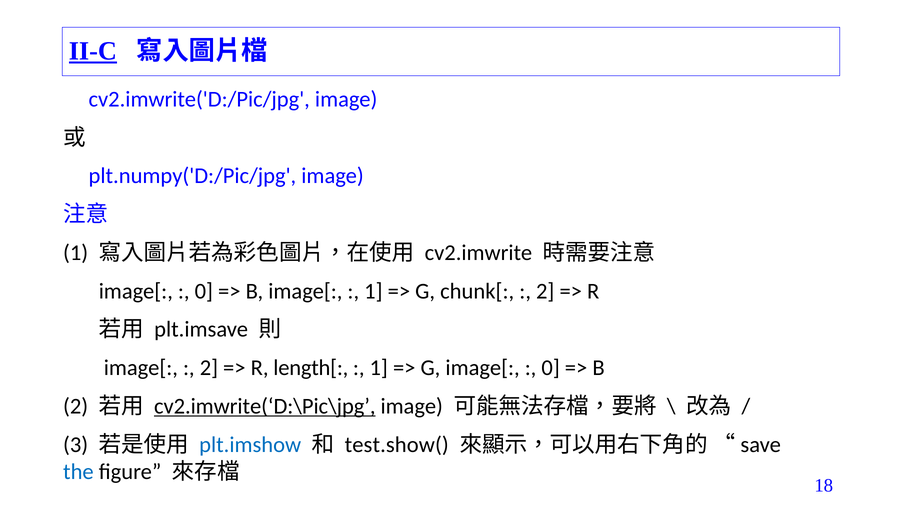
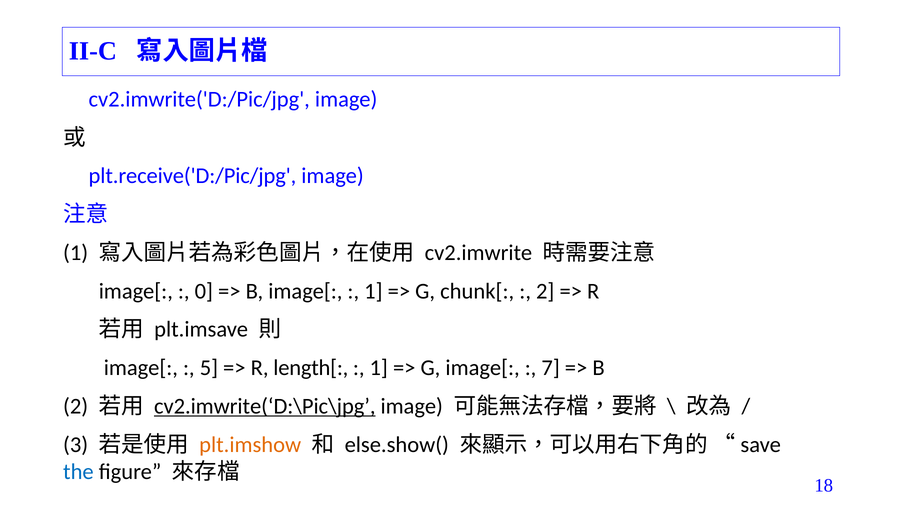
II-C underline: present -> none (93, 51)
plt.numpy('D:/Pic/jpg: plt.numpy('D:/Pic/jpg -> plt.receive('D:/Pic/jpg (192, 176)
2: 2 -> 5 (209, 367)
0: 0 -> 7 (551, 367)
plt.imshow colour: blue -> orange (250, 444)
test.show(: test.show( -> else.show( (397, 444)
